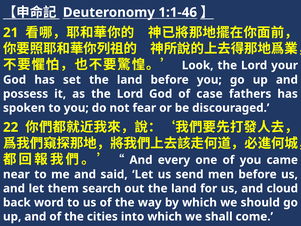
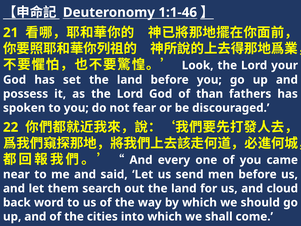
case: case -> than (210, 94)
